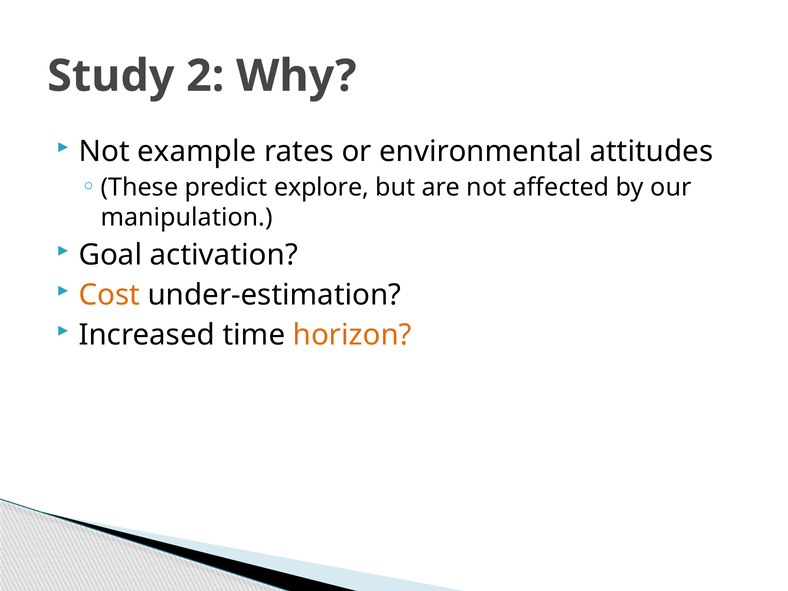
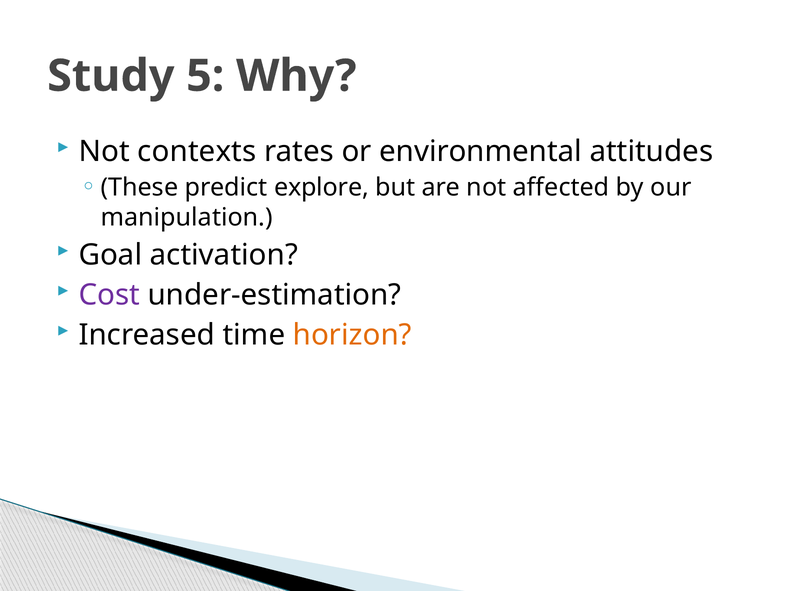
2: 2 -> 5 (205, 76)
example: example -> contexts (197, 151)
Cost colour: orange -> purple (109, 295)
